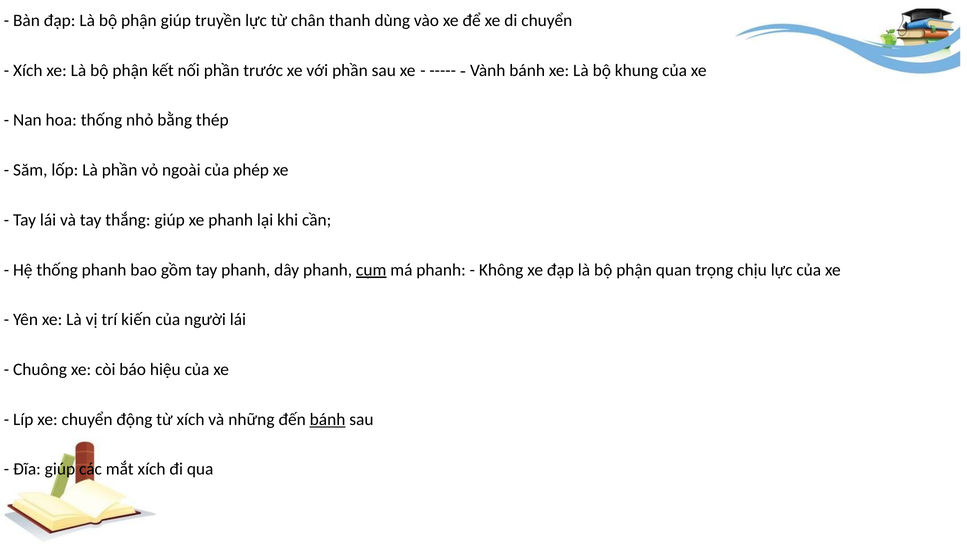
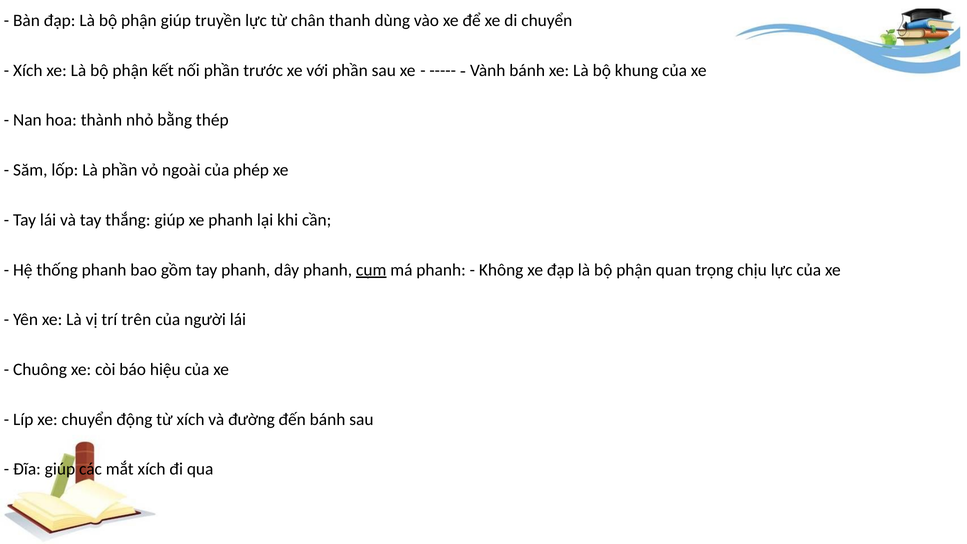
hoa thống: thống -> thành (101, 120)
kiến: kiến -> trên (136, 319)
những: những -> đường (252, 419)
bánh underline: present -> none (328, 419)
